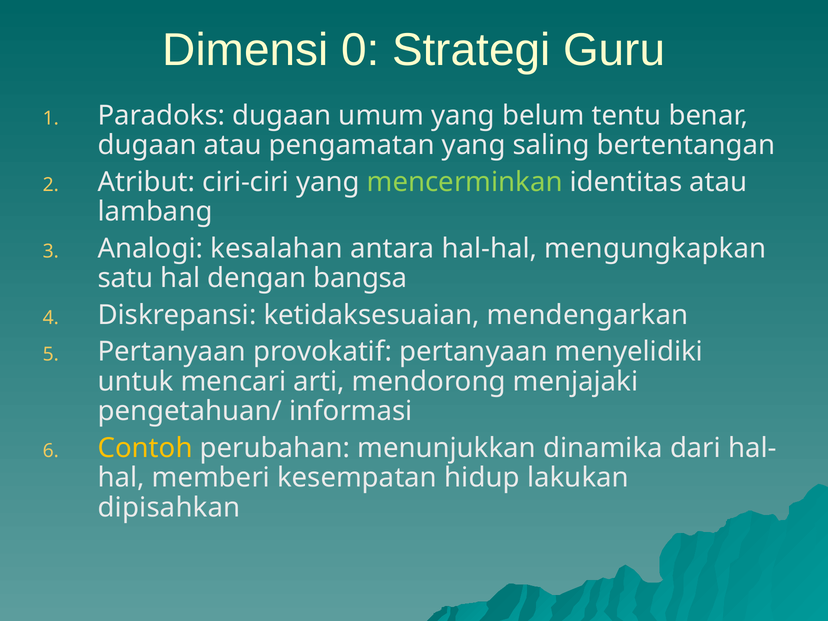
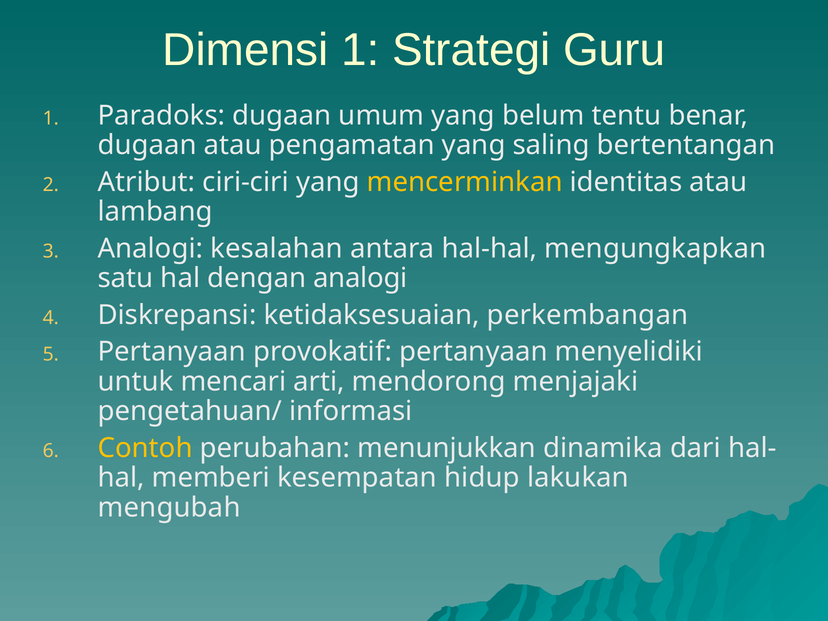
Dimensi 0: 0 -> 1 (360, 50)
mencerminkan colour: light green -> yellow (465, 182)
dengan bangsa: bangsa -> analogi (360, 278)
mendengarkan: mendengarkan -> perkembangan (588, 315)
dipisahkan: dipisahkan -> mengubah (169, 508)
